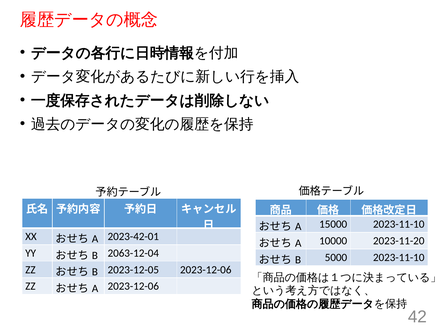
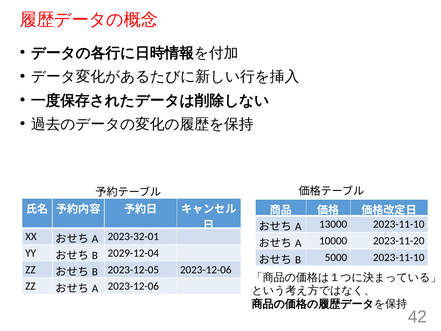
15000: 15000 -> 13000 (333, 224)
2023-42-01: 2023-42-01 -> 2023-32-01 (133, 236)
2063-12-04: 2063-12-04 -> 2029-12-04 (133, 253)
